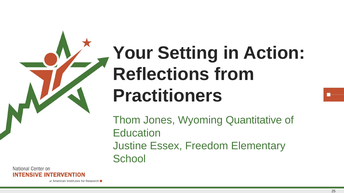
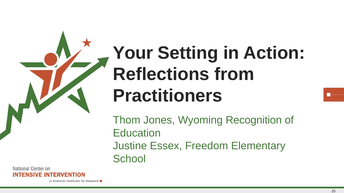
Quantitative: Quantitative -> Recognition (254, 121)
